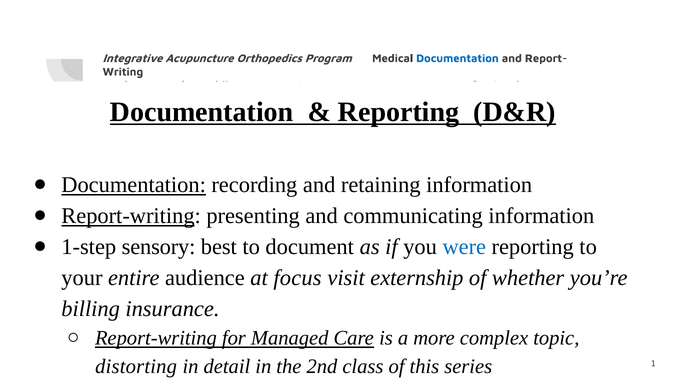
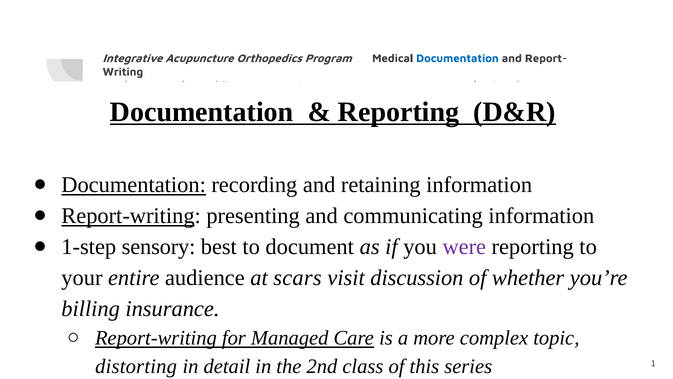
were colour: blue -> purple (464, 246)
focus: focus -> scars (297, 277)
externship: externship -> discussion (417, 277)
